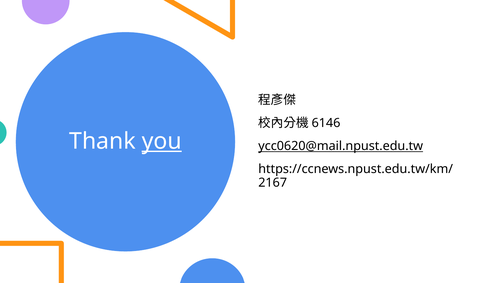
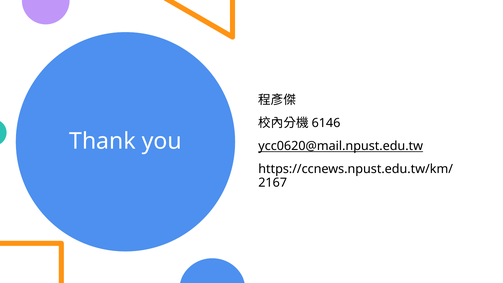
you underline: present -> none (162, 141)
